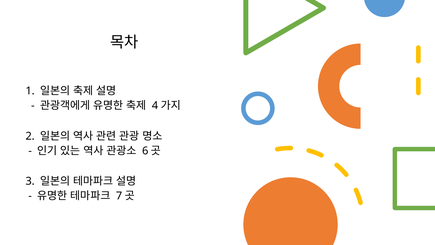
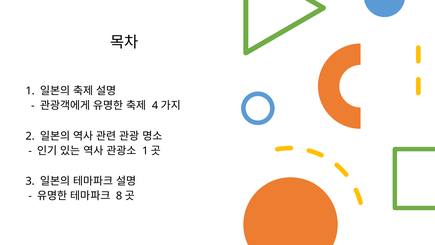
6: 6 -> 1 (145, 151)
7: 7 -> 8 (119, 196)
